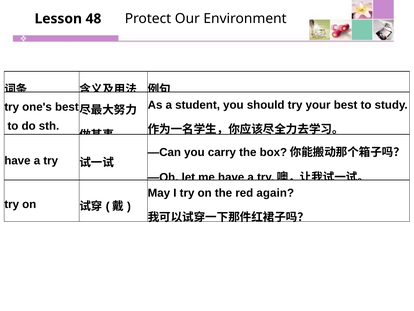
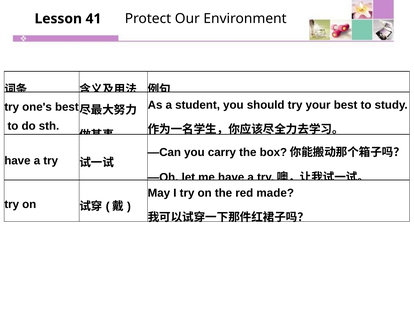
48: 48 -> 41 (93, 19)
again: again -> made (275, 193)
